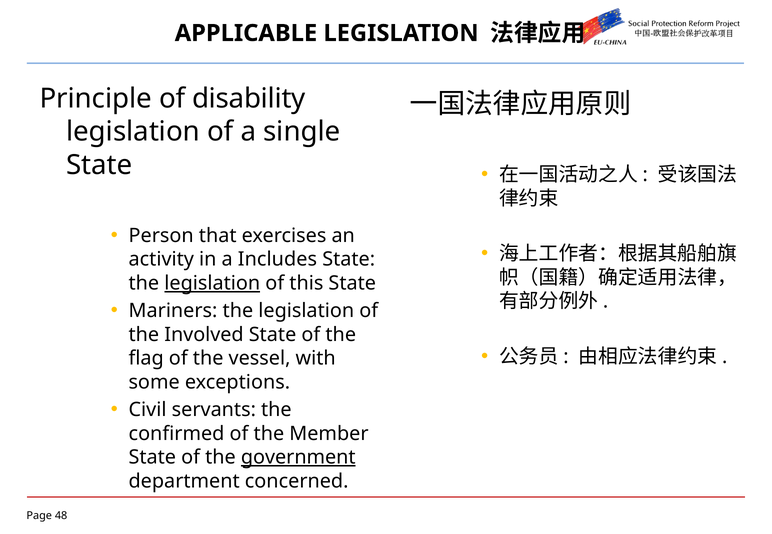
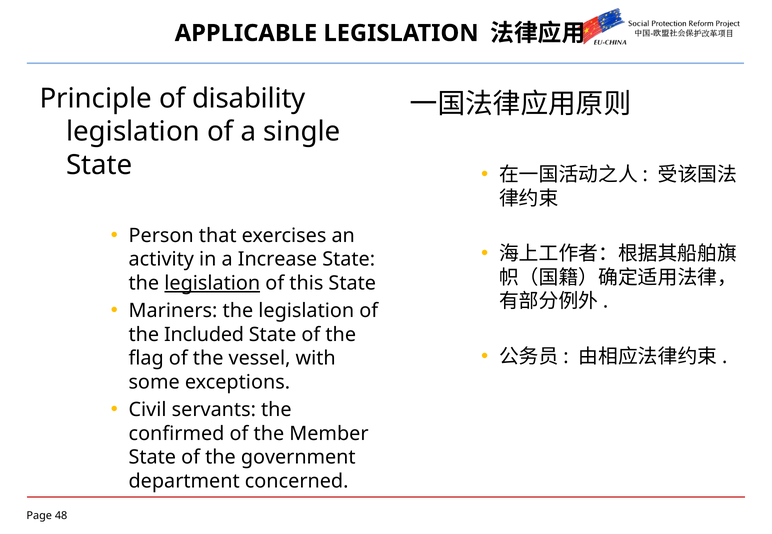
Includes: Includes -> Increase (278, 260)
Involved: Involved -> Included (204, 335)
government underline: present -> none (298, 458)
